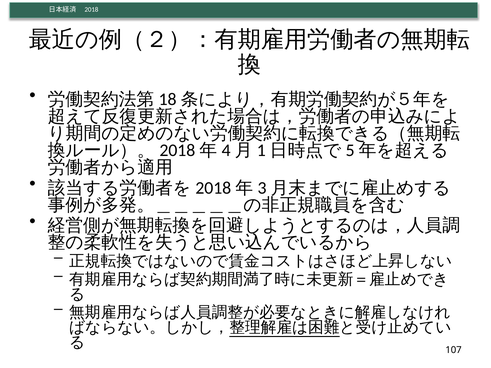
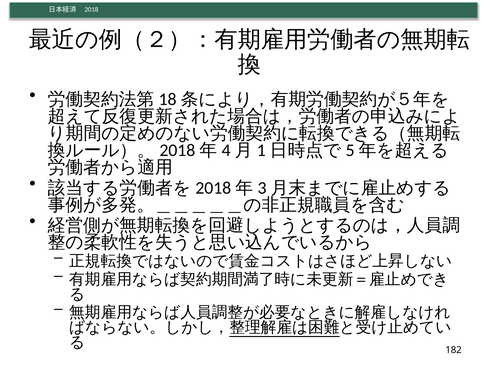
107: 107 -> 182 (453, 350)
